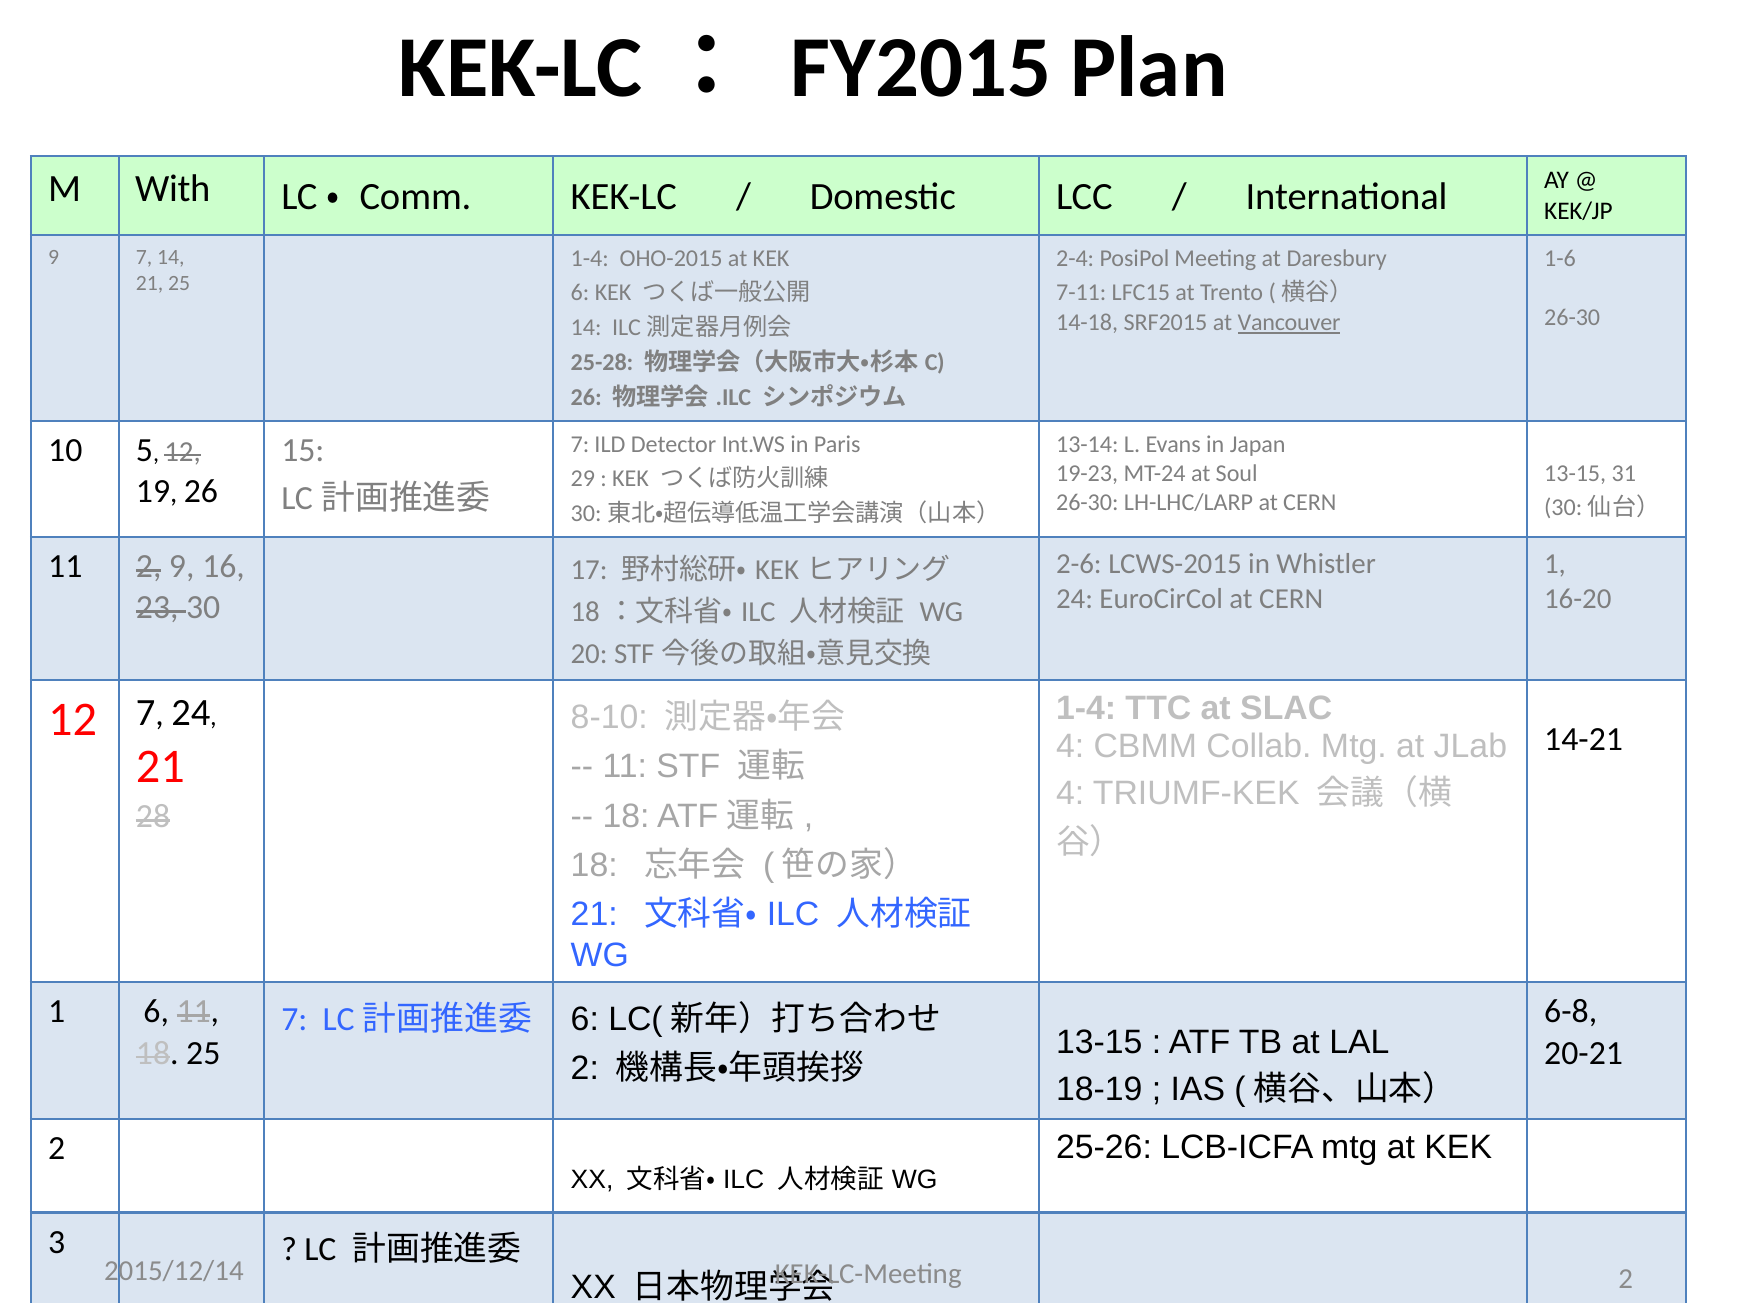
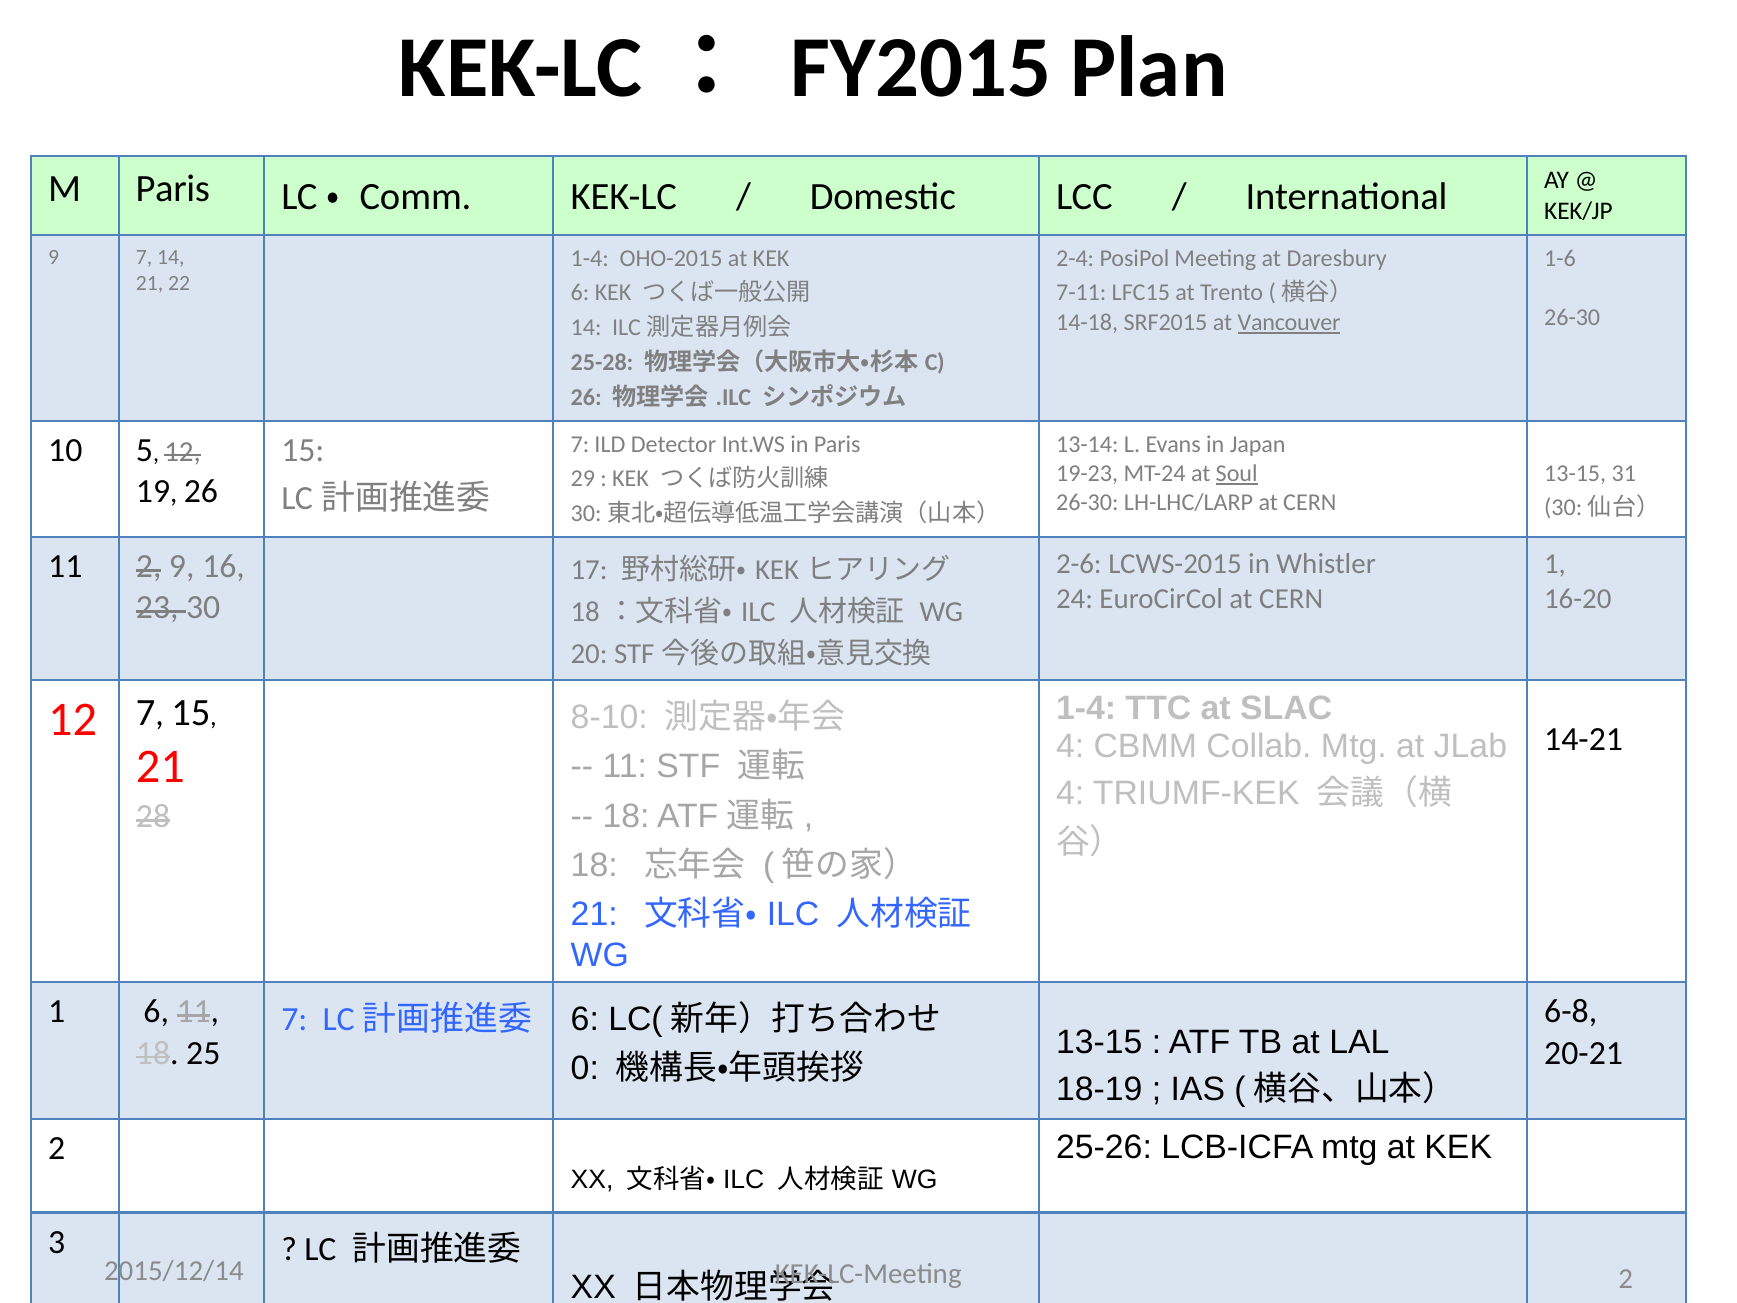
M With: With -> Paris (173, 189)
21 25: 25 -> 22 (179, 284)
Soul underline: none -> present (1237, 474)
7 24: 24 -> 15 (191, 713)
2: 2 -> 0 (585, 1068)
